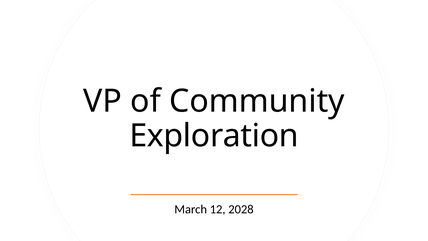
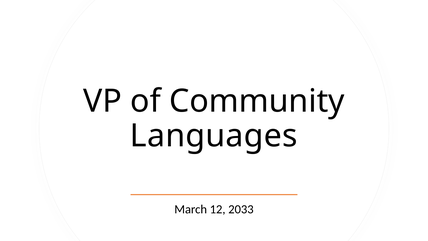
Exploration: Exploration -> Languages (214, 136)
2028: 2028 -> 2033 (241, 209)
